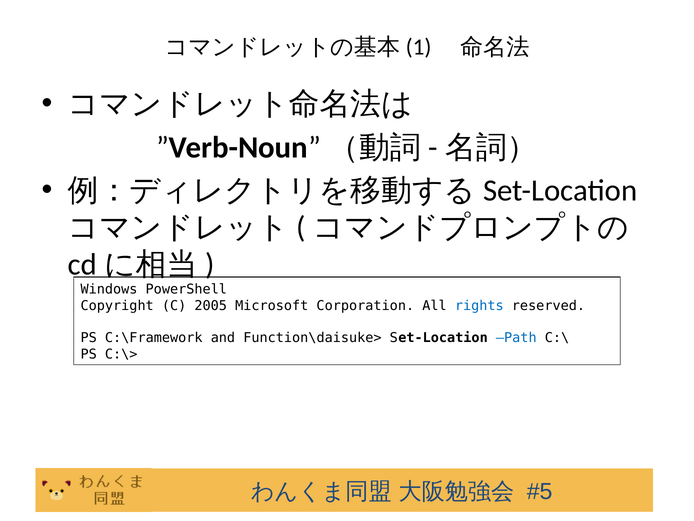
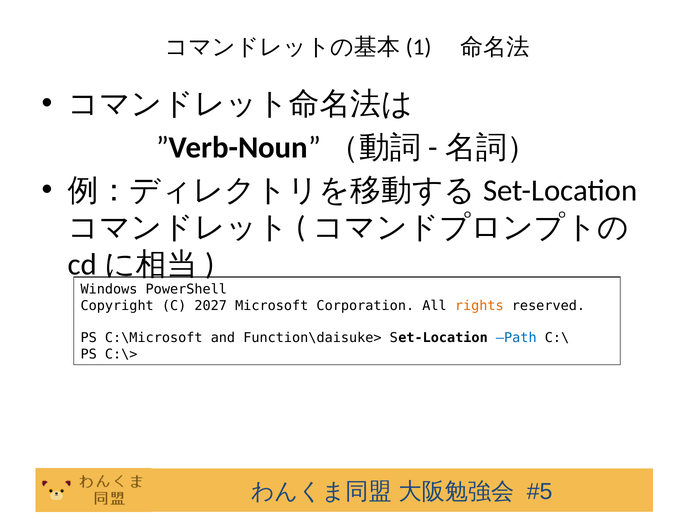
2005: 2005 -> 2027 (211, 305)
rights colour: blue -> orange (479, 305)
C:\Framework: C:\Framework -> C:\Microsoft (154, 338)
